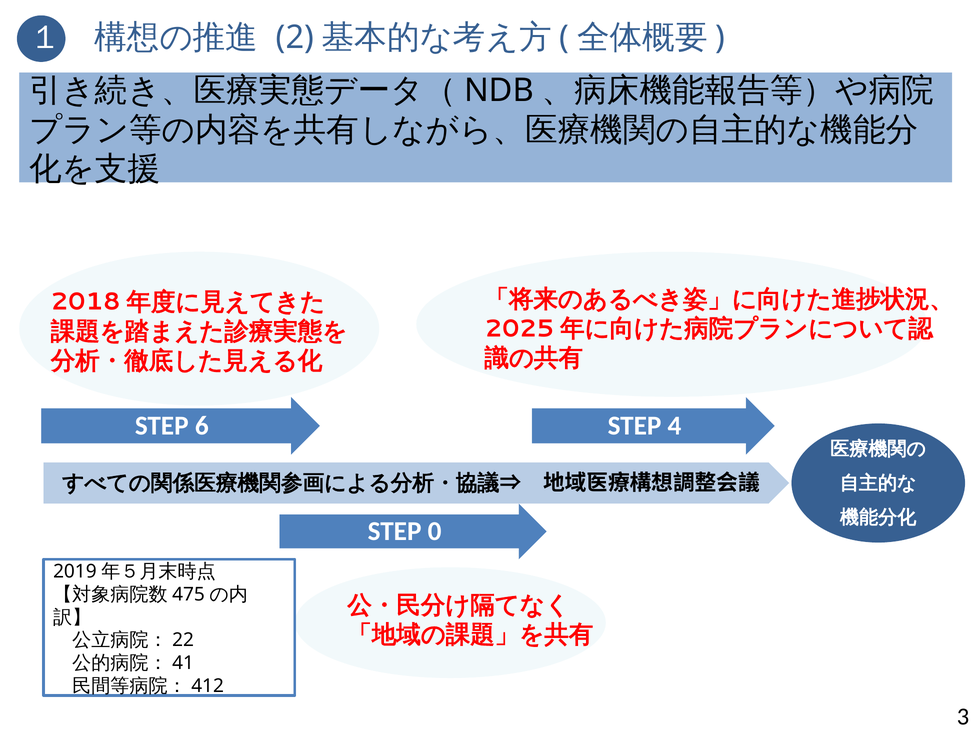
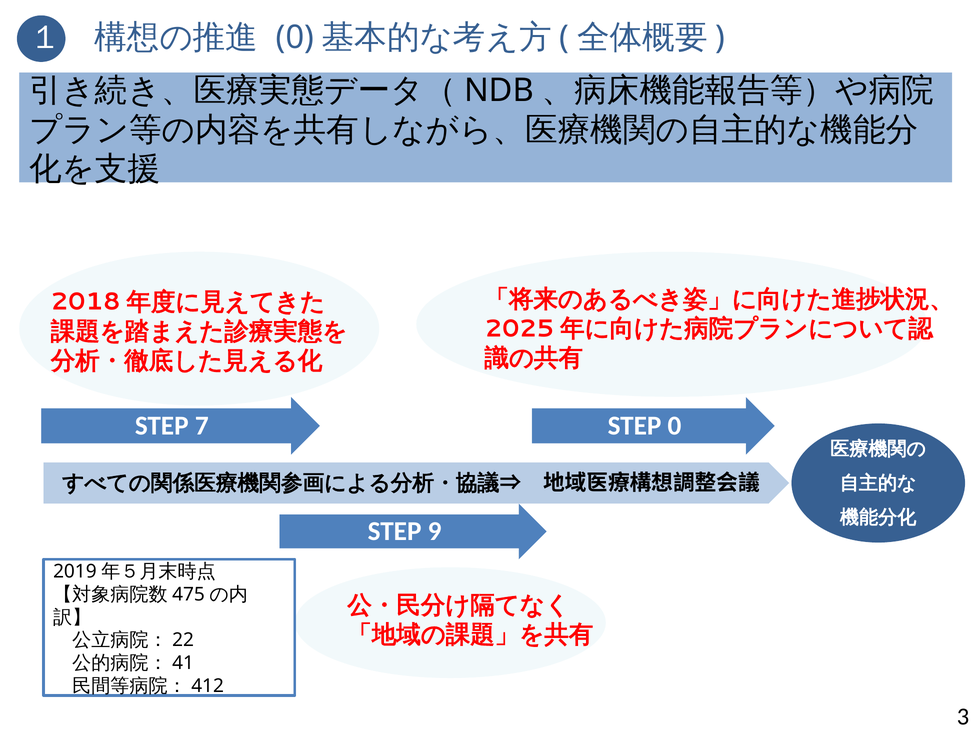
2: 2 -> 0 (295, 37)
6: 6 -> 7 (202, 425)
STEP 4: 4 -> 0 (674, 425)
0: 0 -> 9 (435, 531)
